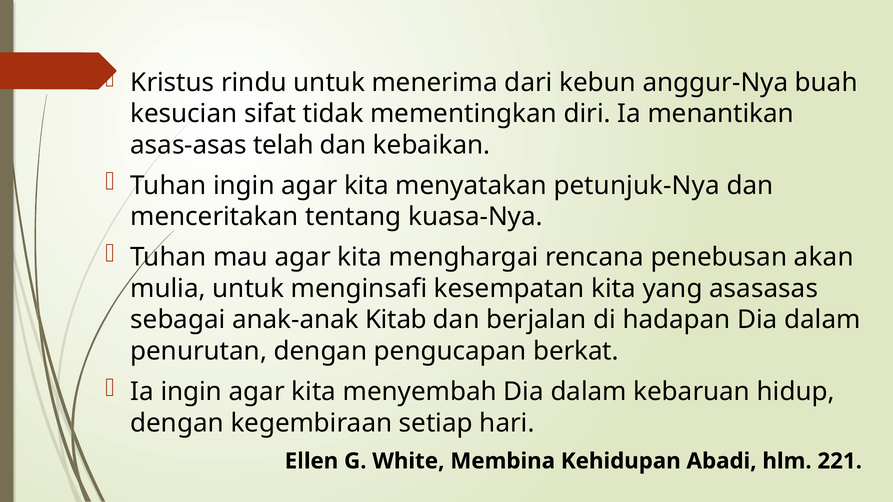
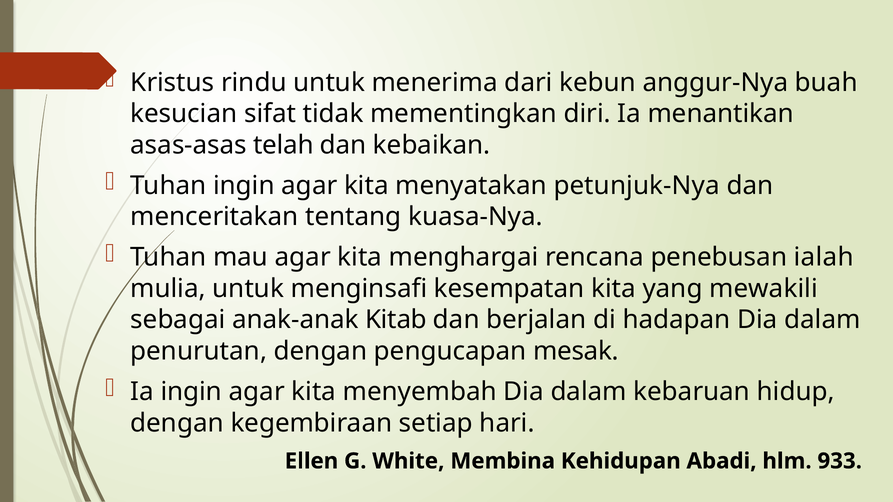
akan: akan -> ialah (824, 258)
asasasas: asasasas -> mewakili (764, 289)
berkat: berkat -> mesak (576, 351)
221: 221 -> 933 (840, 461)
